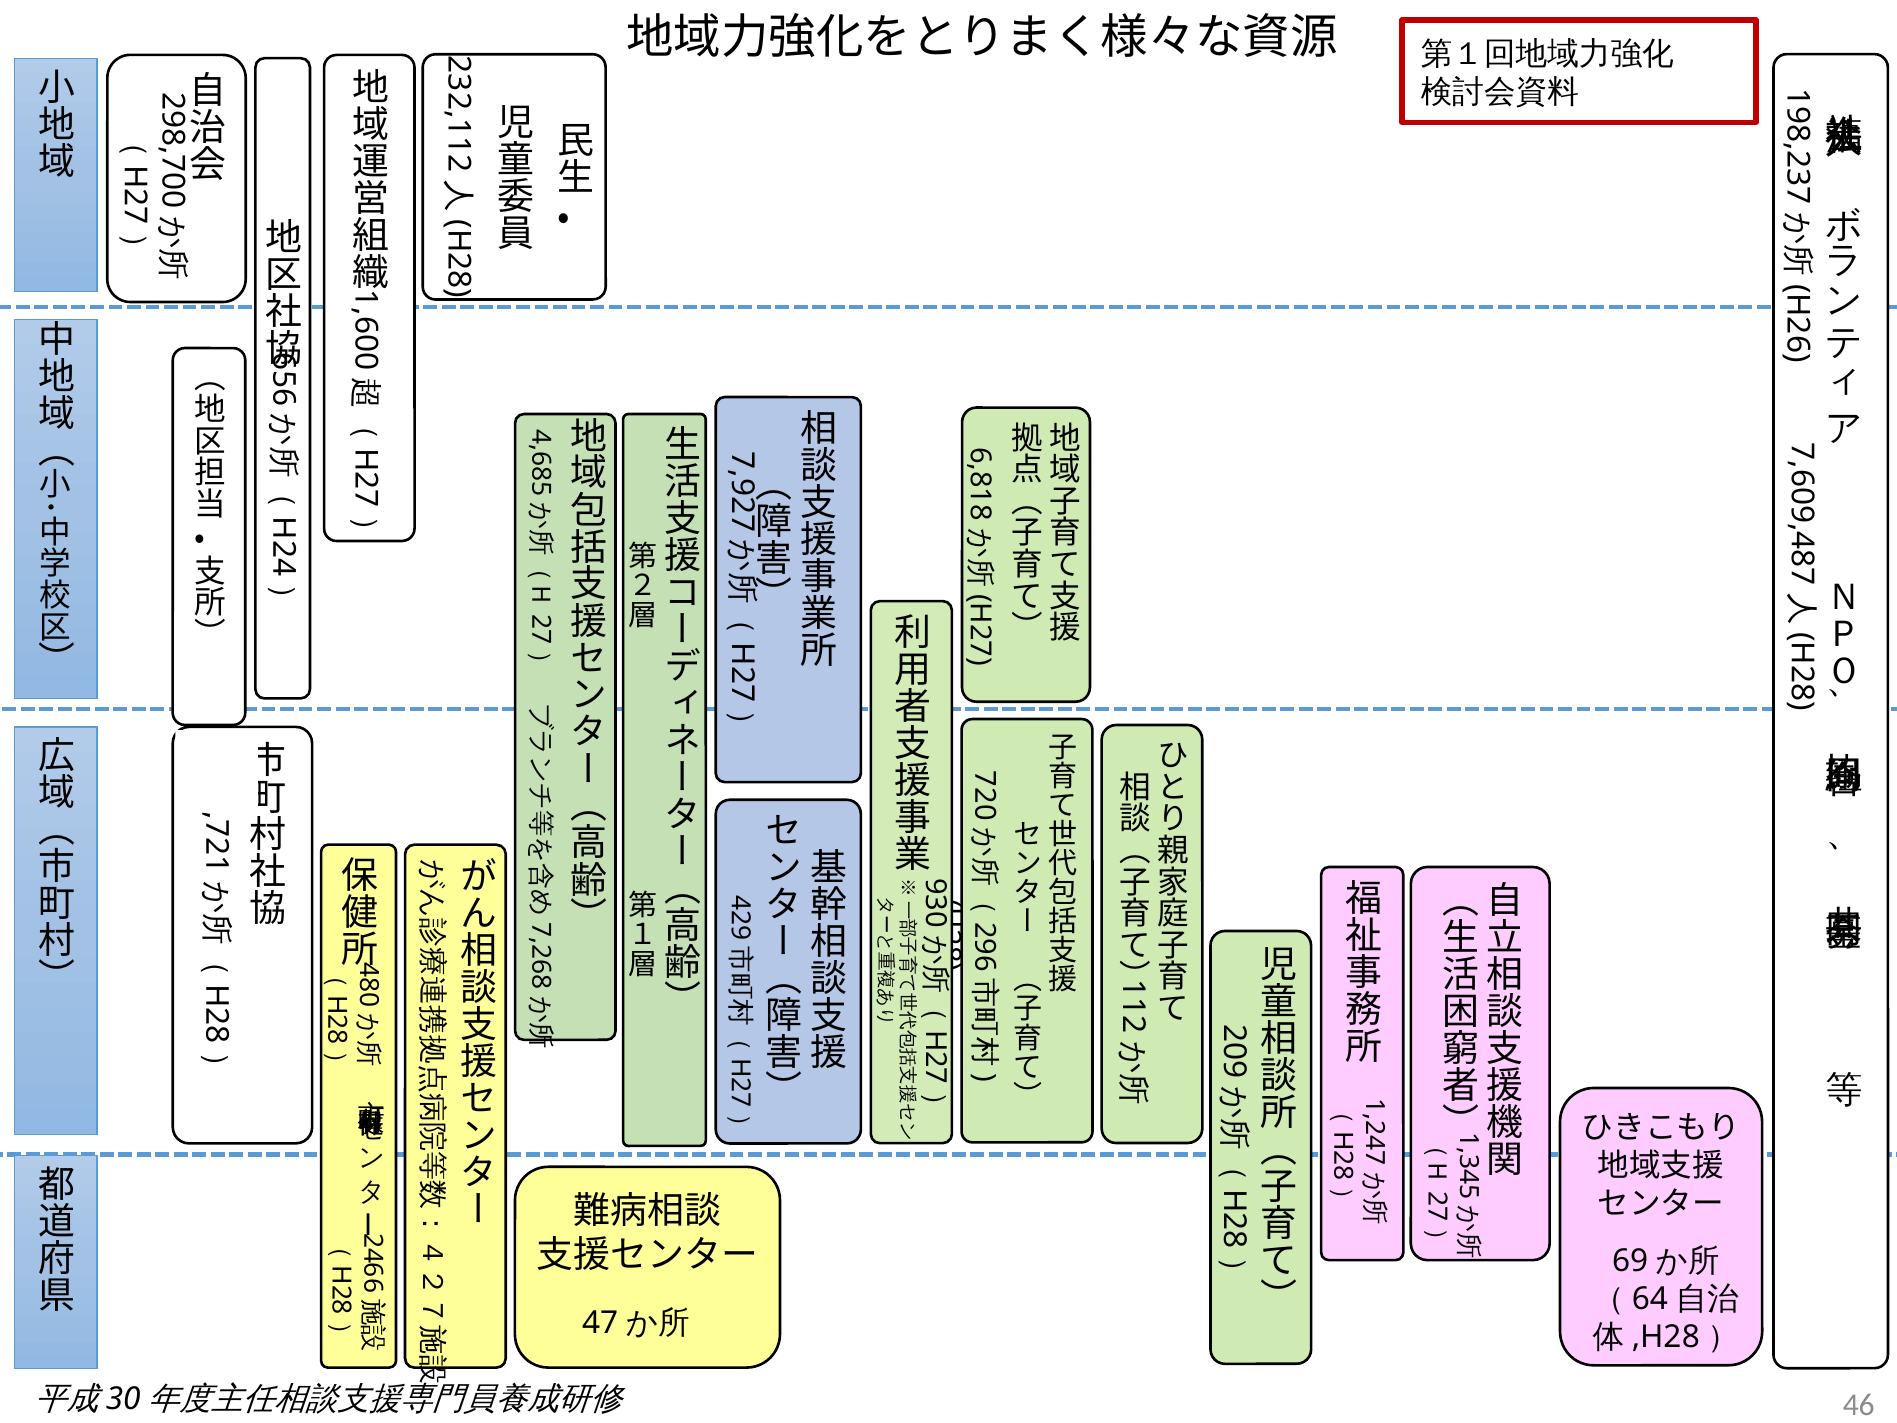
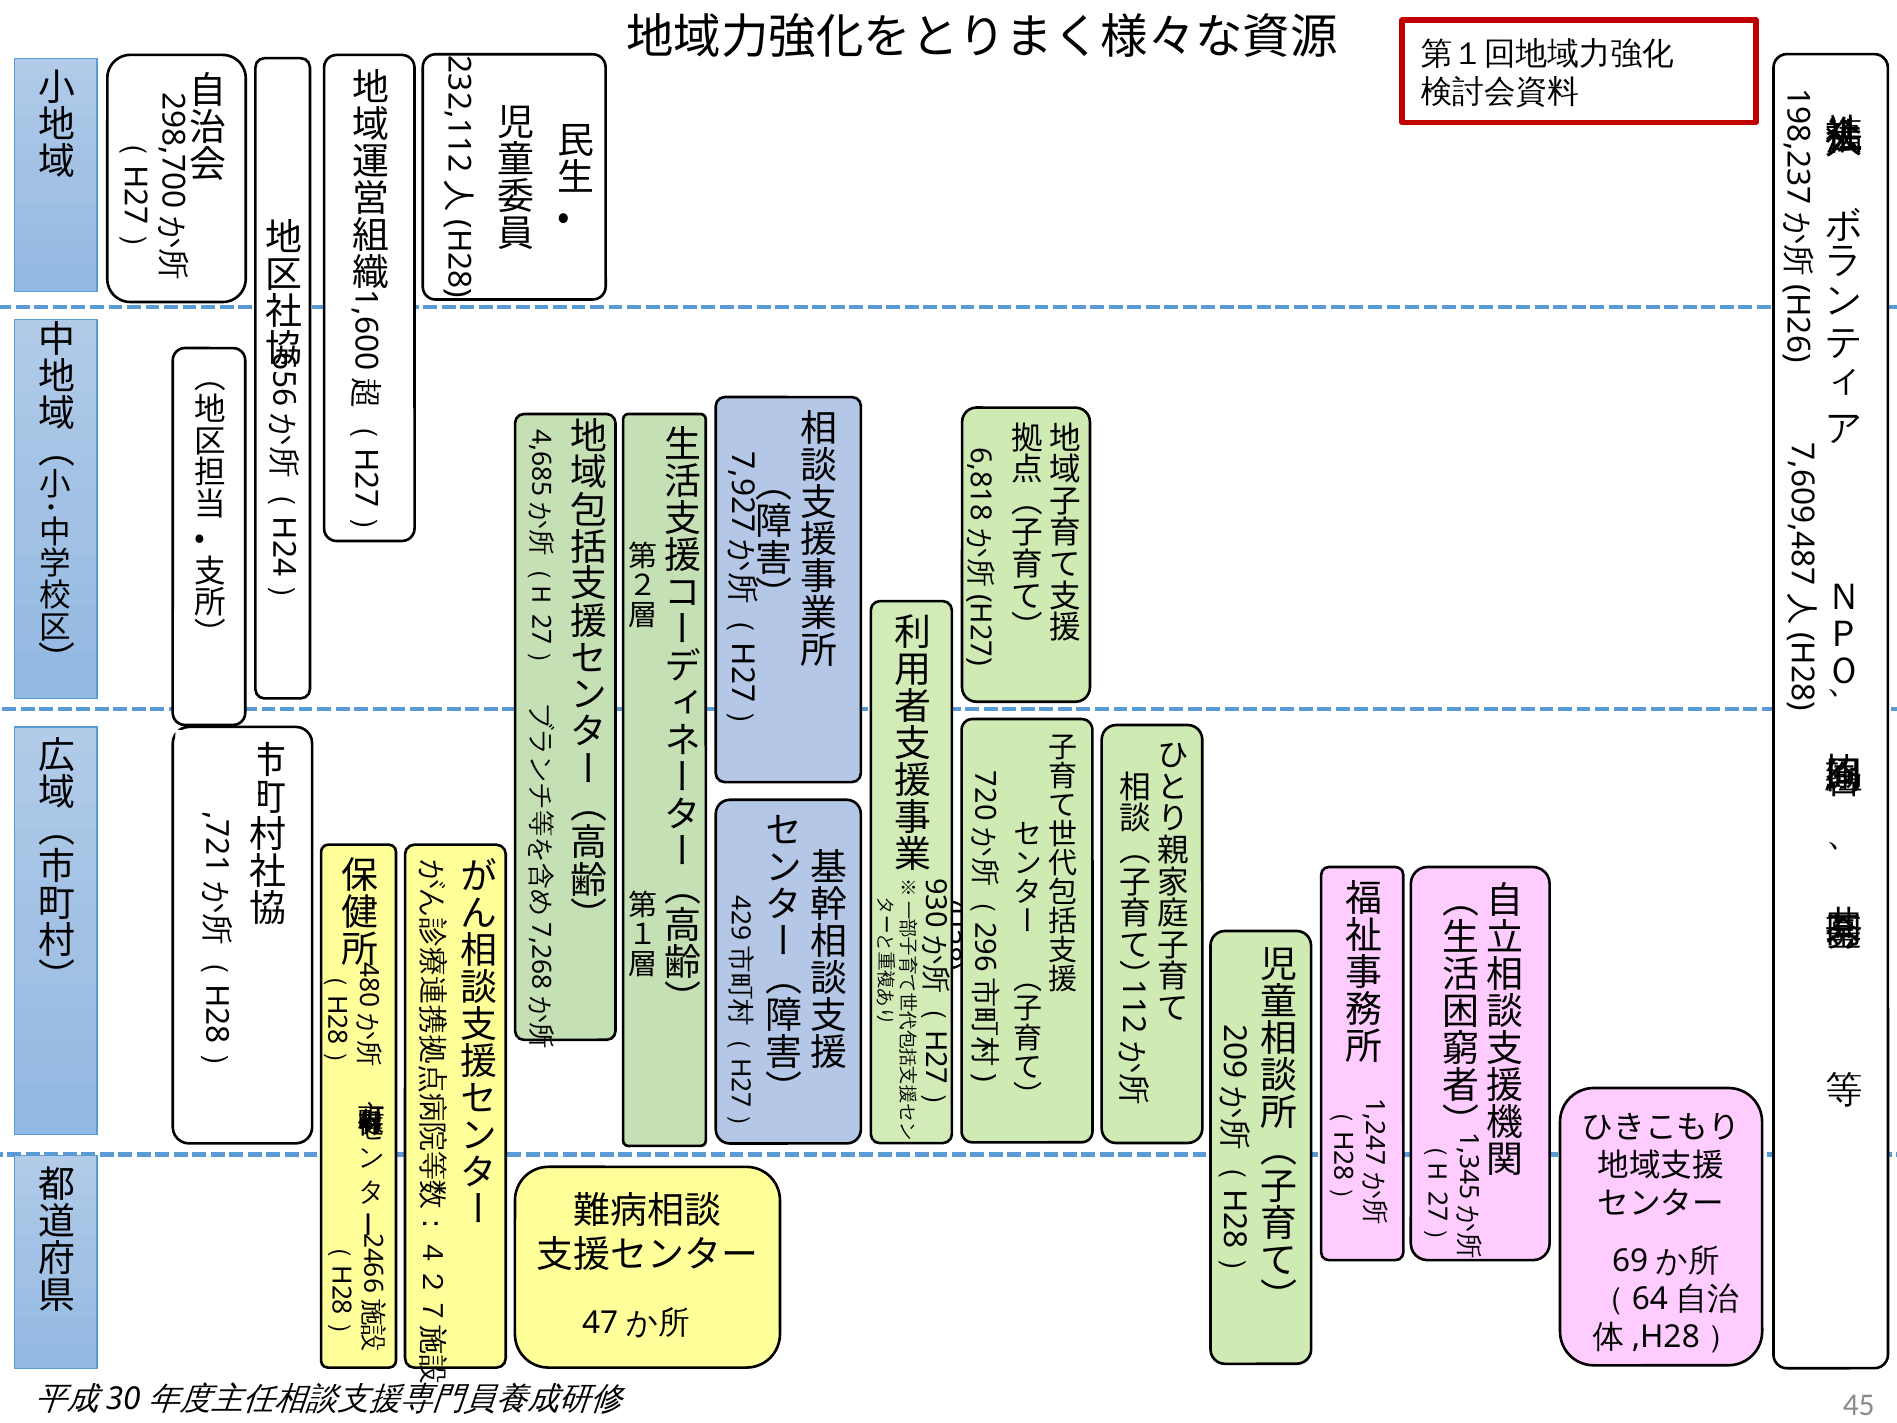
46: 46 -> 45 (1859, 1405)
